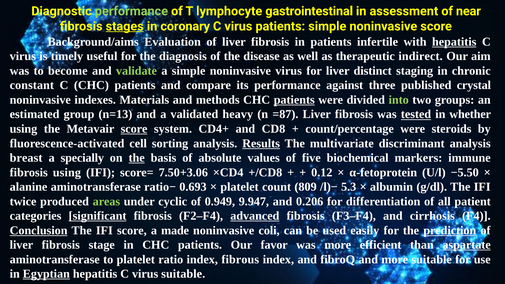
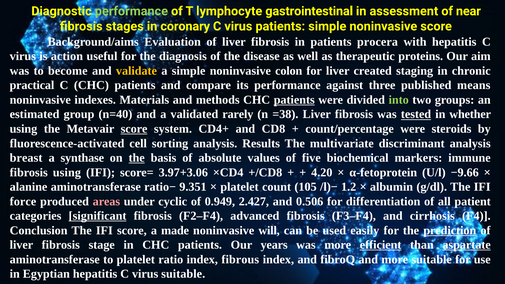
stages underline: present -> none (125, 26)
infertile: infertile -> procera (378, 42)
hepatitis underline: present -> none (454, 42)
timely: timely -> action (67, 56)
indirect: indirect -> proteins (421, 56)
validate colour: light green -> yellow (136, 71)
noninvasive virus: virus -> colon (289, 71)
distinct: distinct -> created (373, 71)
constant: constant -> practical (32, 85)
crystal: crystal -> means (474, 85)
n=13: n=13 -> n=40 (115, 114)
heavy: heavy -> rarely (238, 114)
=87: =87 -> =38 (285, 114)
Results underline: present -> none (261, 143)
specially: specially -> synthase (82, 158)
7.50+3.06: 7.50+3.06 -> 3.97+3.06 (183, 172)
0.12: 0.12 -> 4.20 (322, 172)
−5.50: −5.50 -> −9.66 (465, 172)
0.693: 0.693 -> 9.351 (193, 187)
809: 809 -> 105 (306, 187)
5.3: 5.3 -> 1.2 (349, 187)
twice: twice -> force (23, 201)
areas colour: light green -> pink (106, 201)
9.947: 9.947 -> 2.427 (254, 201)
0.206: 0.206 -> 0.506 (310, 201)
advanced underline: present -> none (255, 216)
Conclusion underline: present -> none (39, 230)
coli: coli -> will (269, 230)
favor: favor -> years (274, 245)
efficient underline: none -> present (381, 245)
Egyptian underline: present -> none (46, 274)
